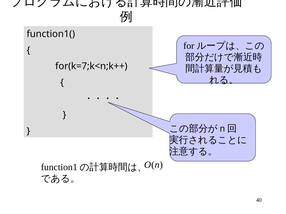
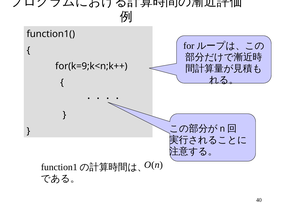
for(k=7;k<n;k++: for(k=7;k<n;k++ -> for(k=9;k<n;k++ (91, 66)
